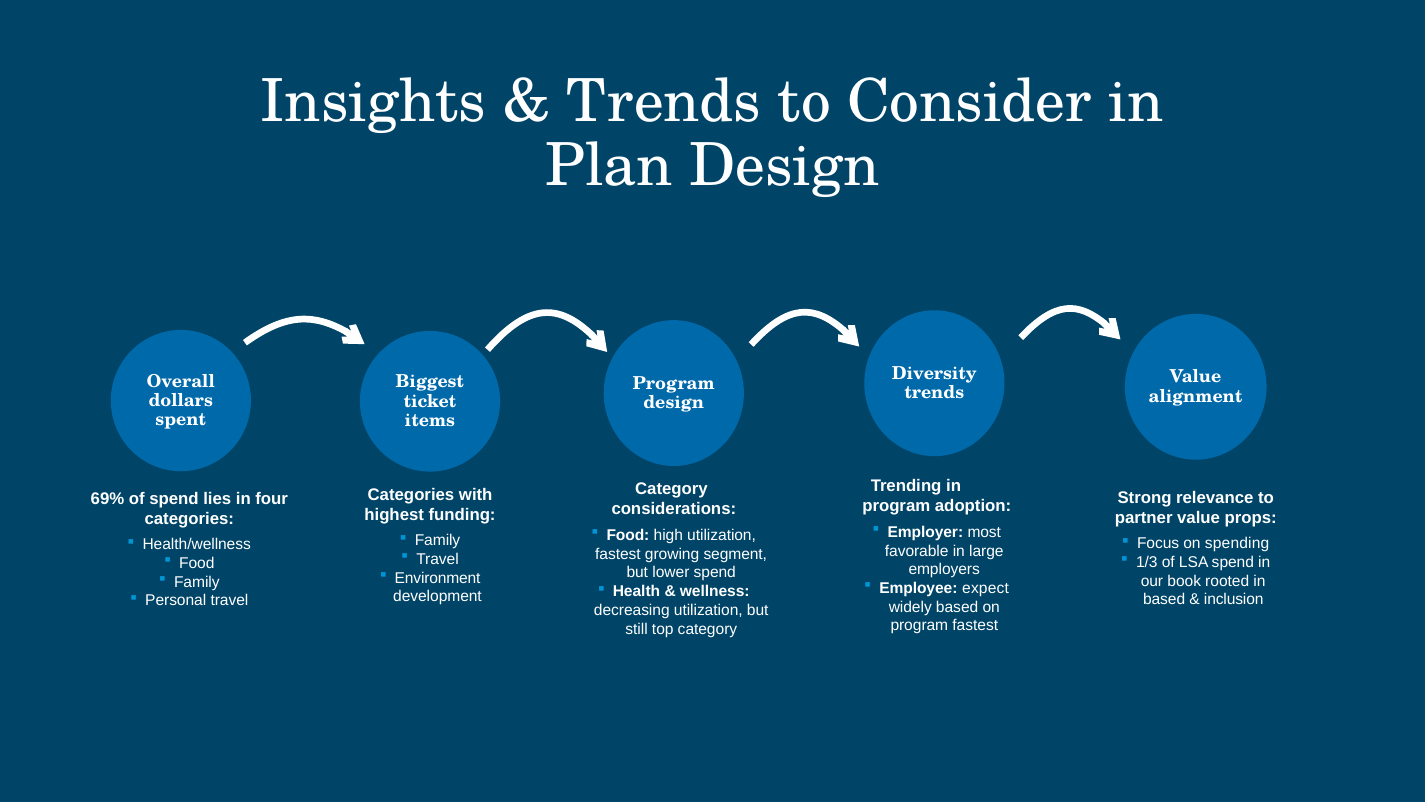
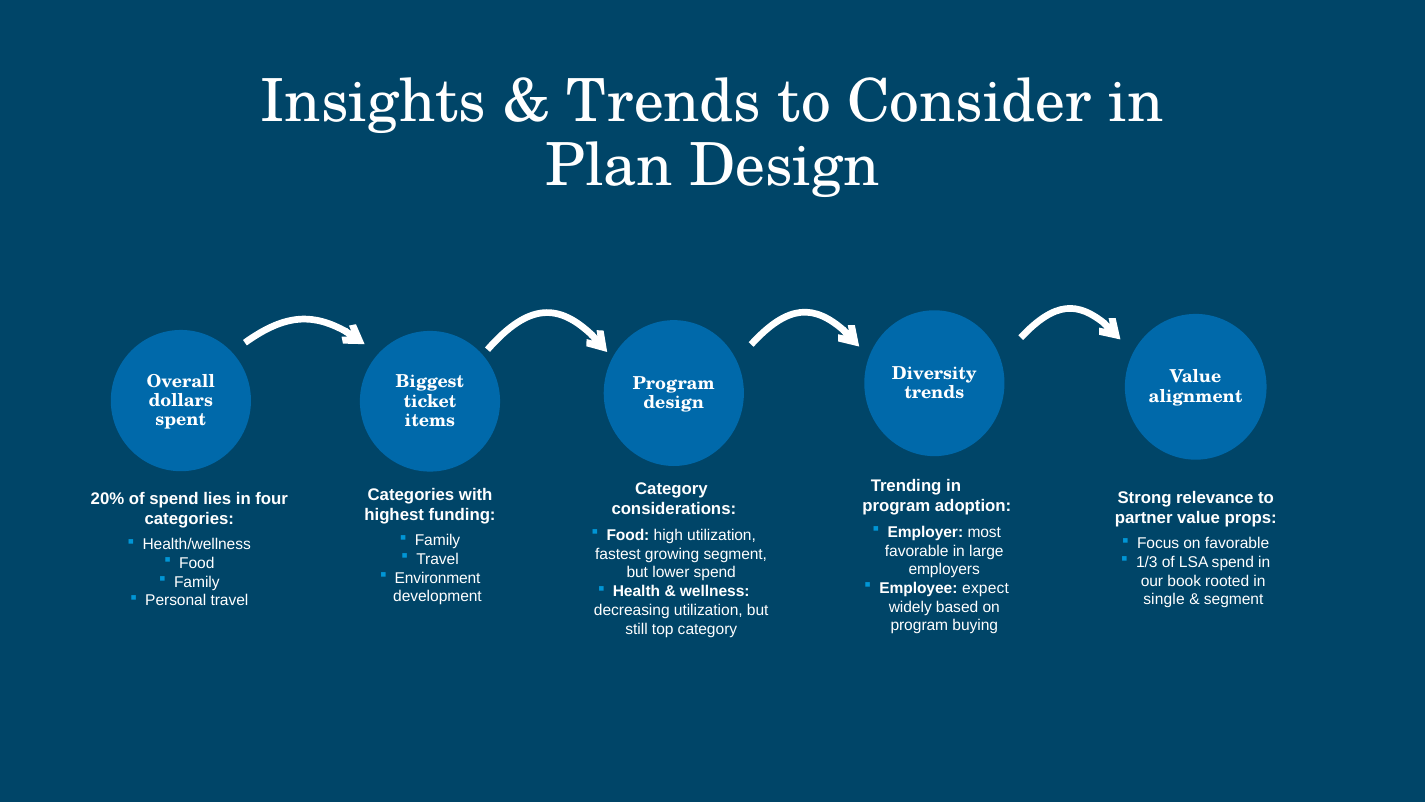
69%: 69% -> 20% (107, 498)
on spending: spending -> favorable (1237, 543)
based: based -> single (1164, 600)
inclusion: inclusion -> segment (1234, 600)
program fastest: fastest -> buying (975, 625)
